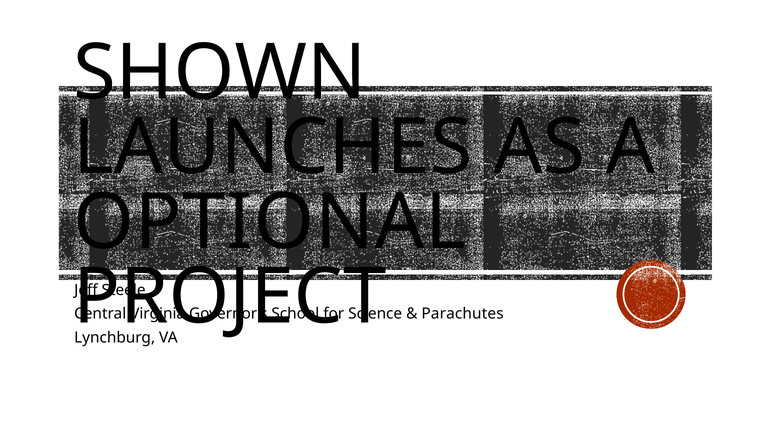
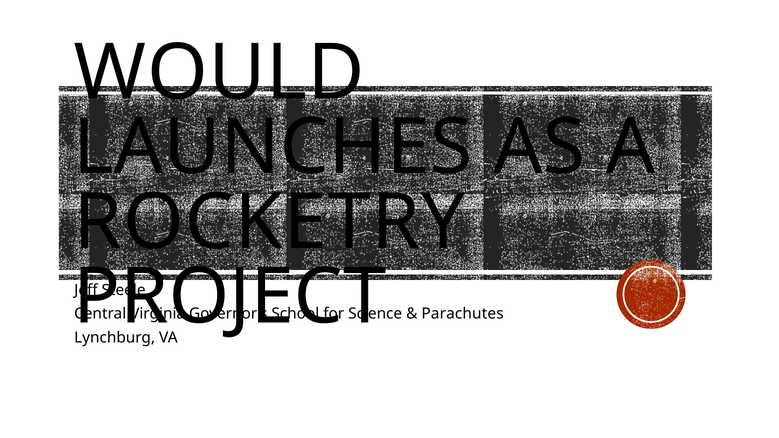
SHOWN: SHOWN -> WOULD (219, 73)
OPTIONAL: OPTIONAL -> ROCKETRY (270, 223)
